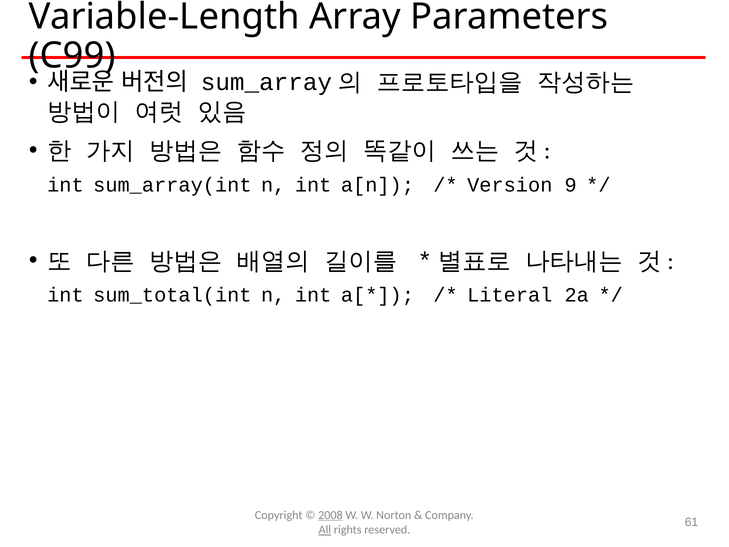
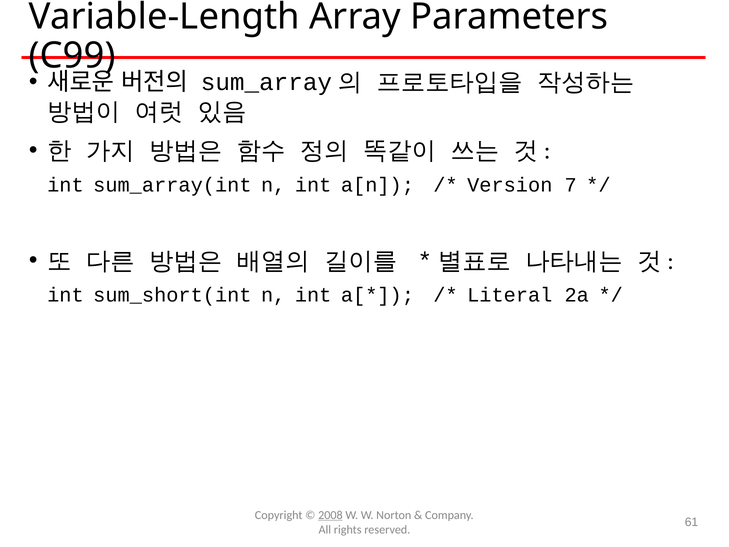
9: 9 -> 7 (571, 185)
sum_total(int: sum_total(int -> sum_short(int (172, 295)
All underline: present -> none (325, 529)
